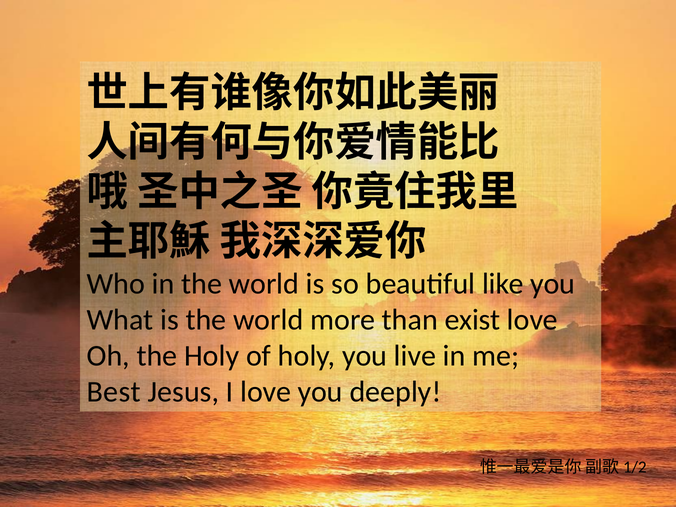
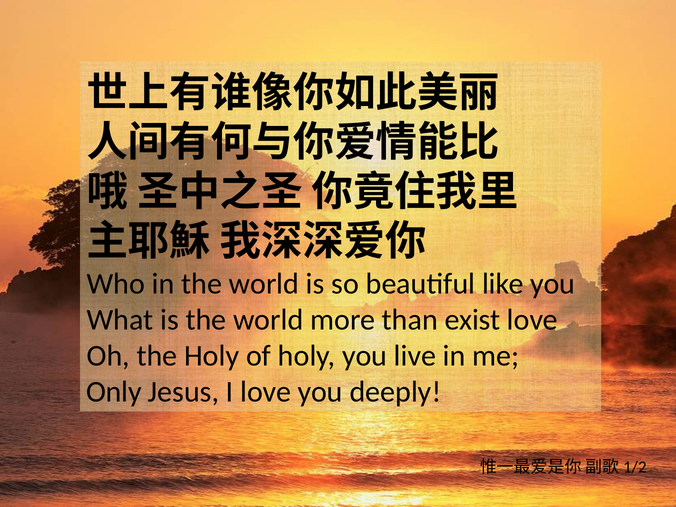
Best: Best -> Only (114, 392)
